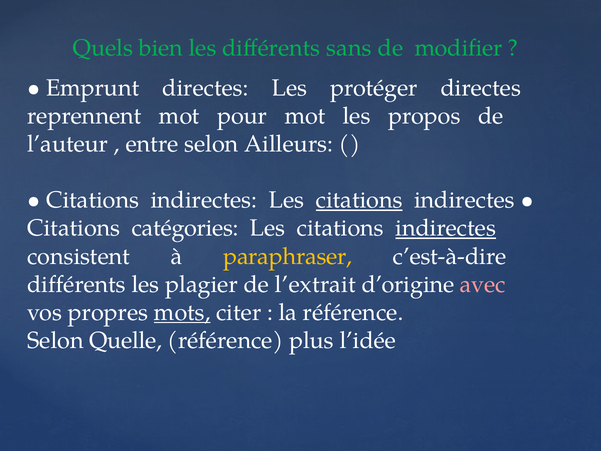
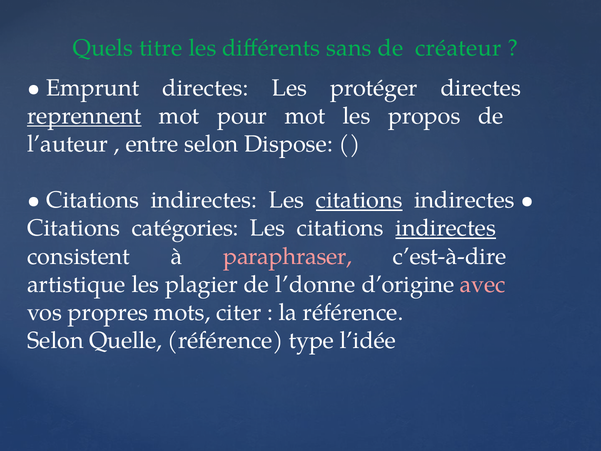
bien: bien -> titre (161, 48)
modifier: modifier -> créateur (458, 48)
reprennent underline: none -> present (84, 116)
Ailleurs: Ailleurs -> Dispose (289, 144)
paraphraser colour: yellow -> pink (288, 256)
différents: différents -> artistique (76, 284)
l’extrait: l’extrait -> l’donne (315, 284)
mots underline: present -> none (182, 312)
plus: plus -> type (312, 340)
